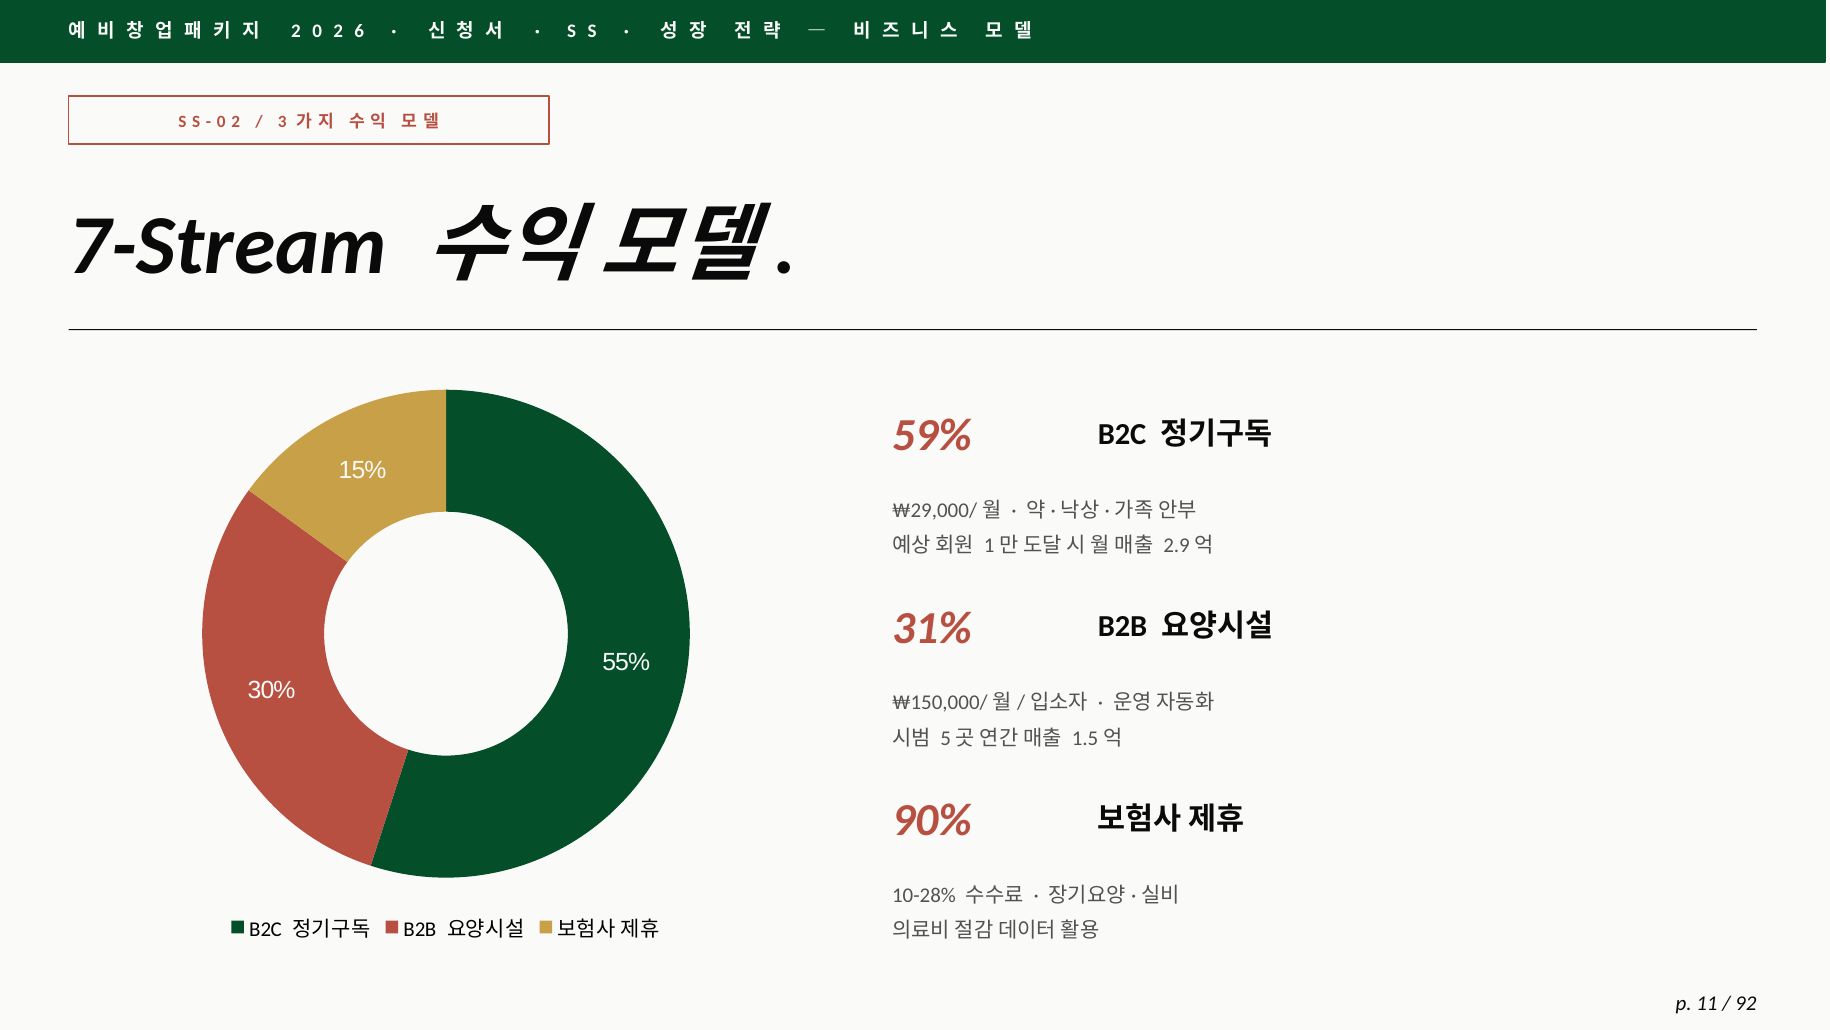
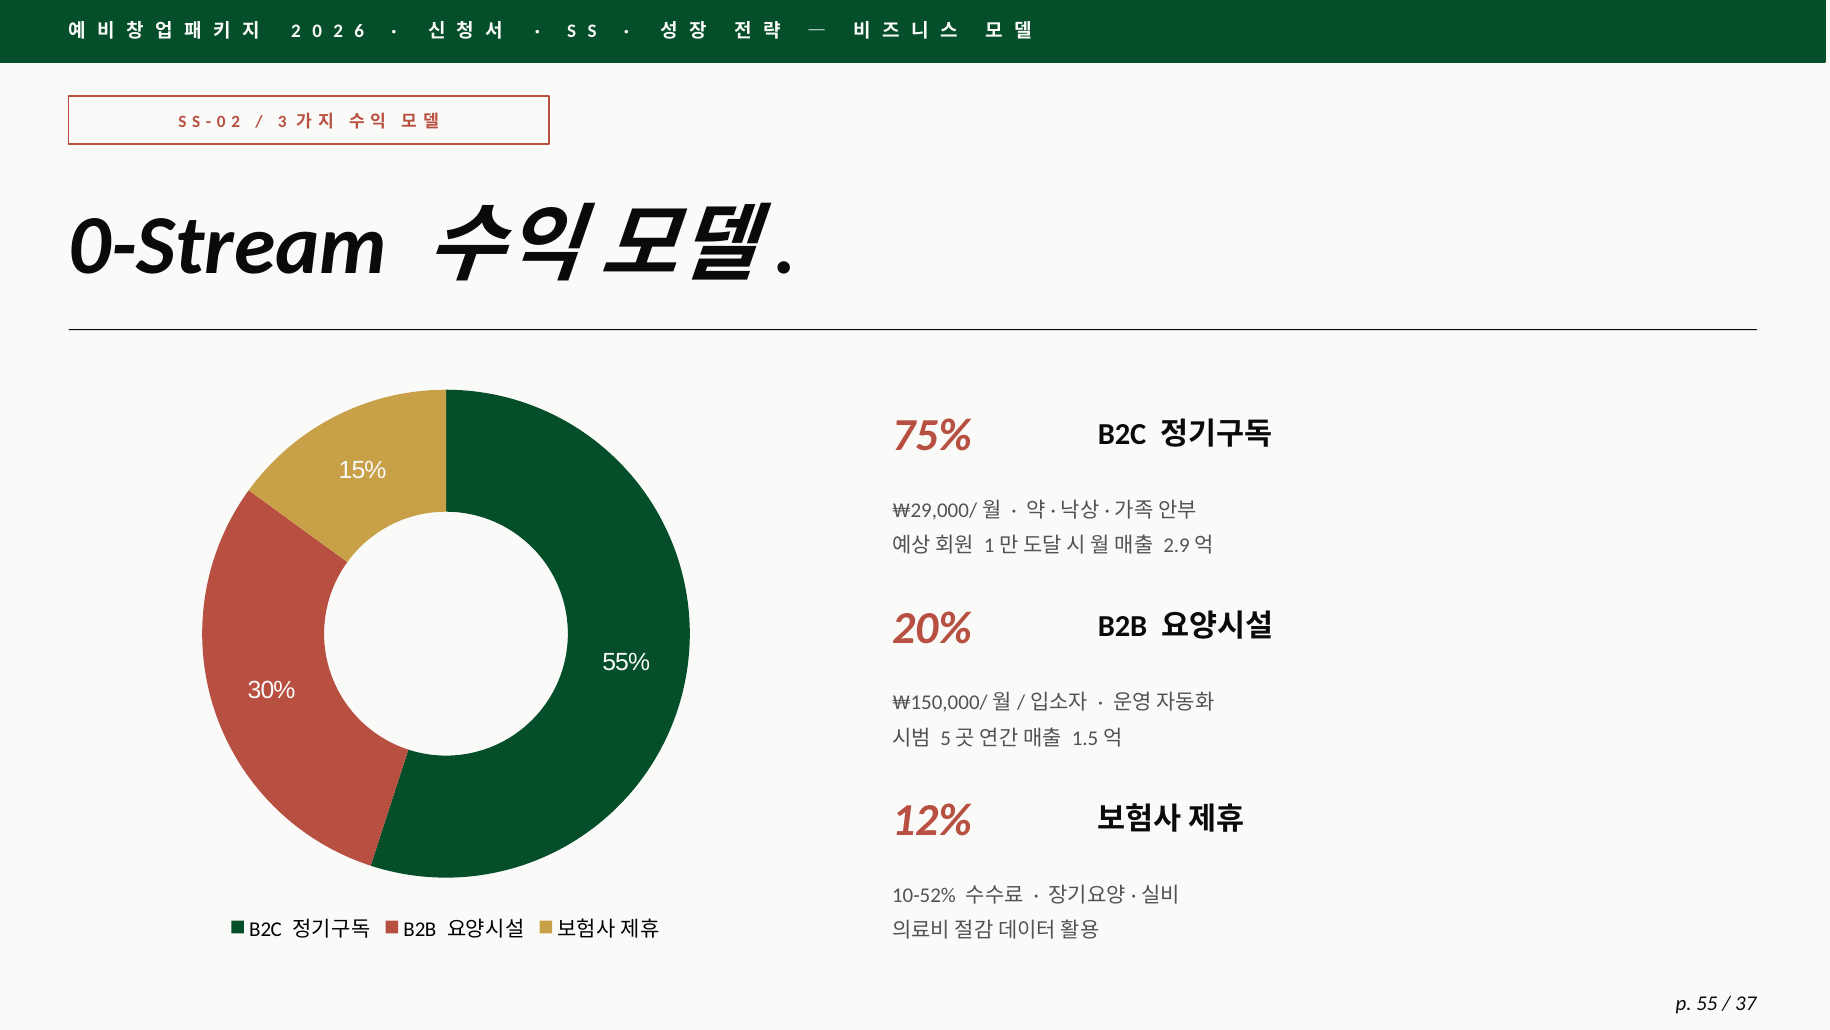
7-Stream: 7-Stream -> 0-Stream (228, 246)
59%: 59% -> 75% (932, 435)
31%: 31% -> 20% (932, 628)
90%: 90% -> 12% (932, 820)
10-28%: 10-28% -> 10-52% (924, 895)
11: 11 -> 55 (1707, 1003)
92: 92 -> 37 (1746, 1003)
